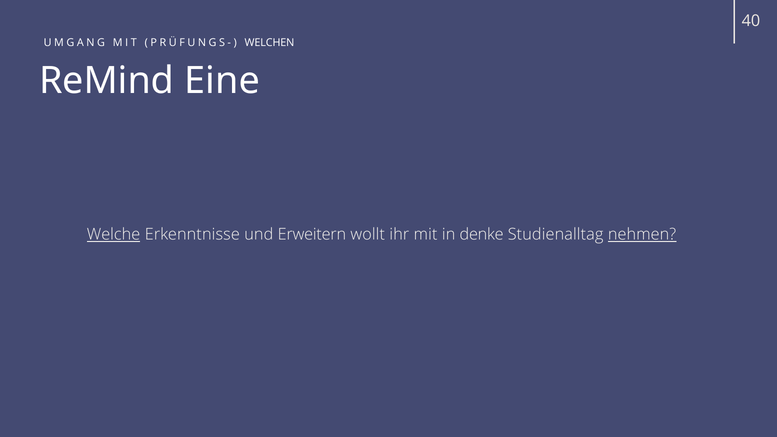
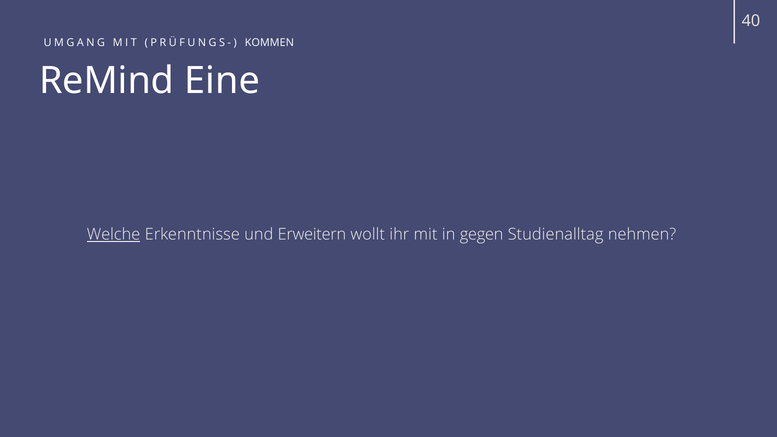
WELCHEN: WELCHEN -> KOMMEN (269, 43)
denke: denke -> gegen (482, 234)
nehmen underline: present -> none (642, 234)
